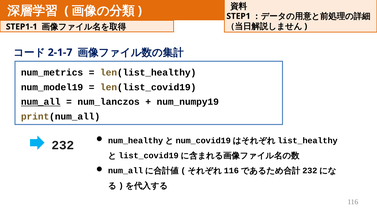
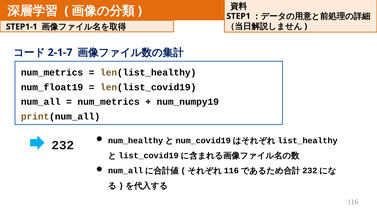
num_model19: num_model19 -> num_float19 (52, 87)
num_all underline: present -> none (41, 102)
num_lanczos: num_lanczos -> num_metrics (109, 102)
